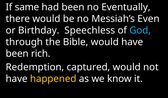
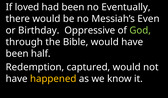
same: same -> loved (27, 7)
Speechless: Speechless -> Oppressive (90, 30)
God colour: light blue -> light green (140, 30)
rich: rich -> half (41, 54)
